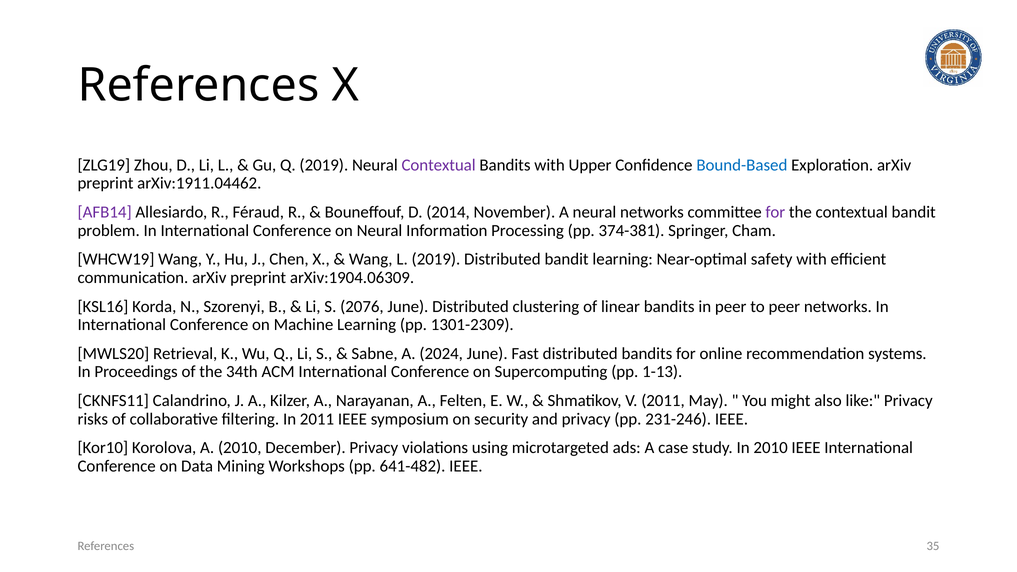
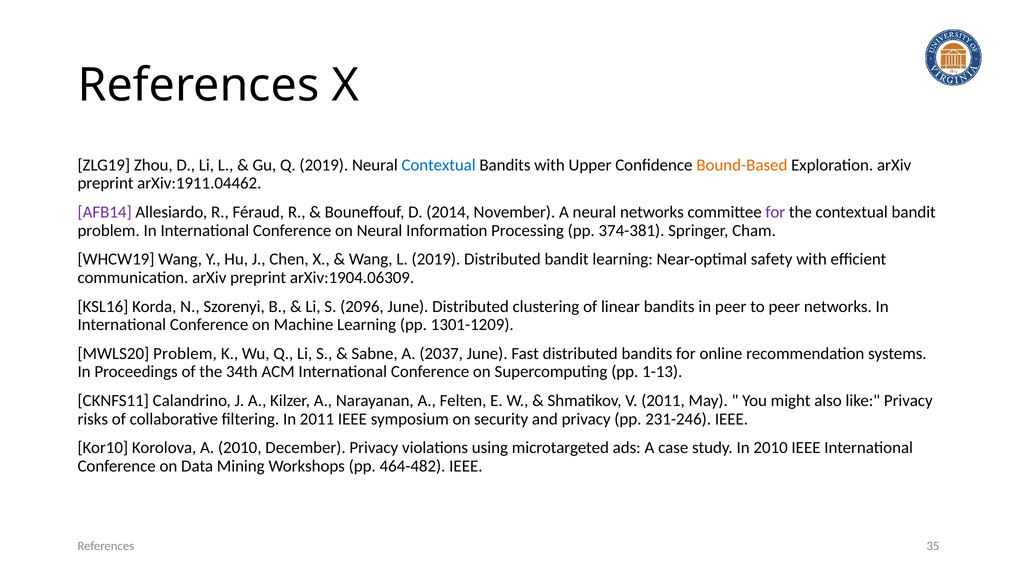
Contextual colour: purple -> blue (439, 165)
Bound-Based colour: blue -> orange (742, 165)
2076: 2076 -> 2096 (362, 306)
1301-2309: 1301-2309 -> 1301-1209 (472, 325)
MWLS20 Retrieval: Retrieval -> Problem (185, 354)
2024: 2024 -> 2037 (441, 354)
641-482: 641-482 -> 464-482 (413, 466)
